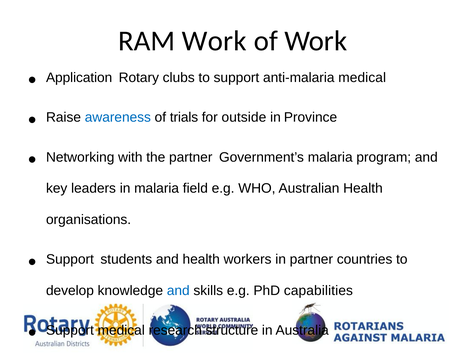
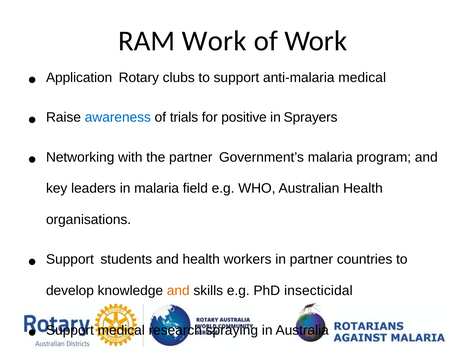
outside: outside -> positive (244, 117)
Province: Province -> Sprayers (311, 117)
and colour: blue -> orange (178, 290)
capabilities: capabilities -> insecticidal (318, 290)
structure: structure -> spraying (232, 330)
